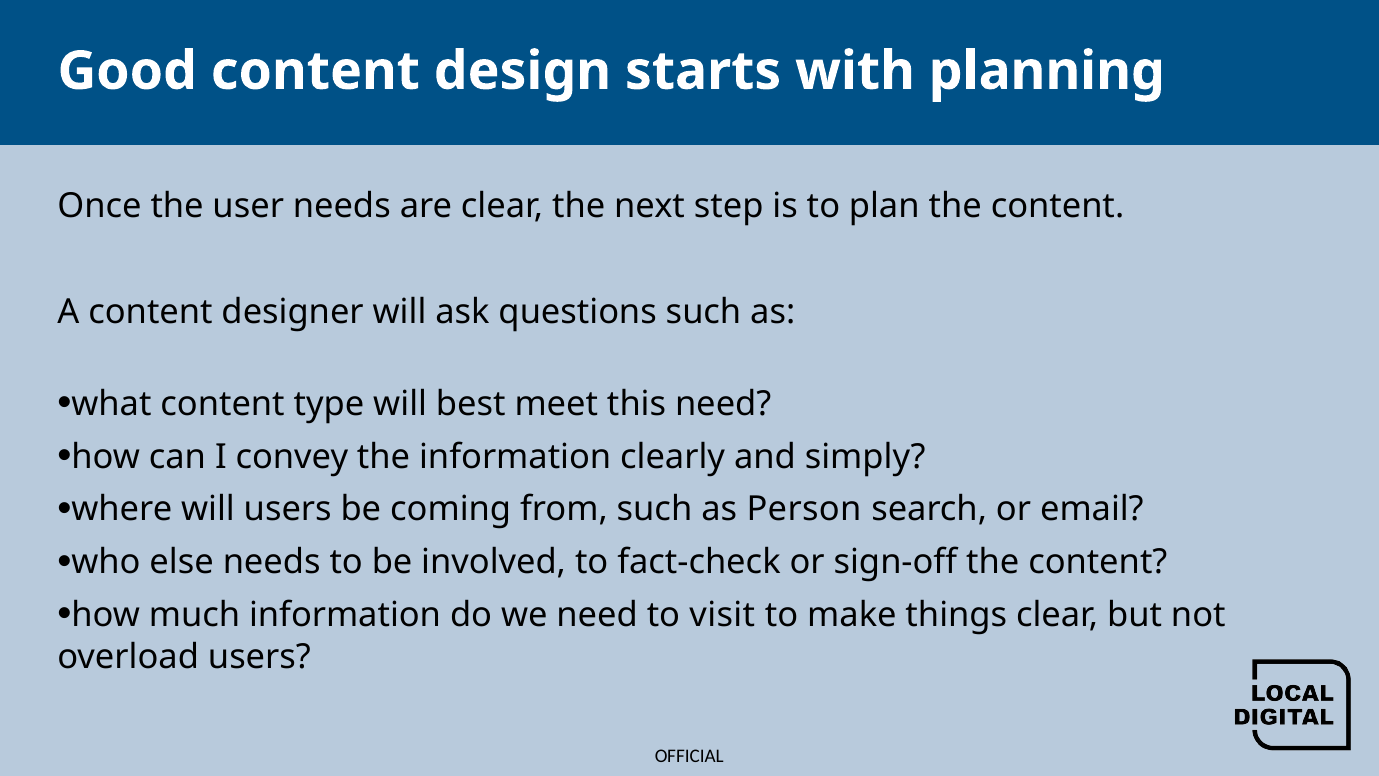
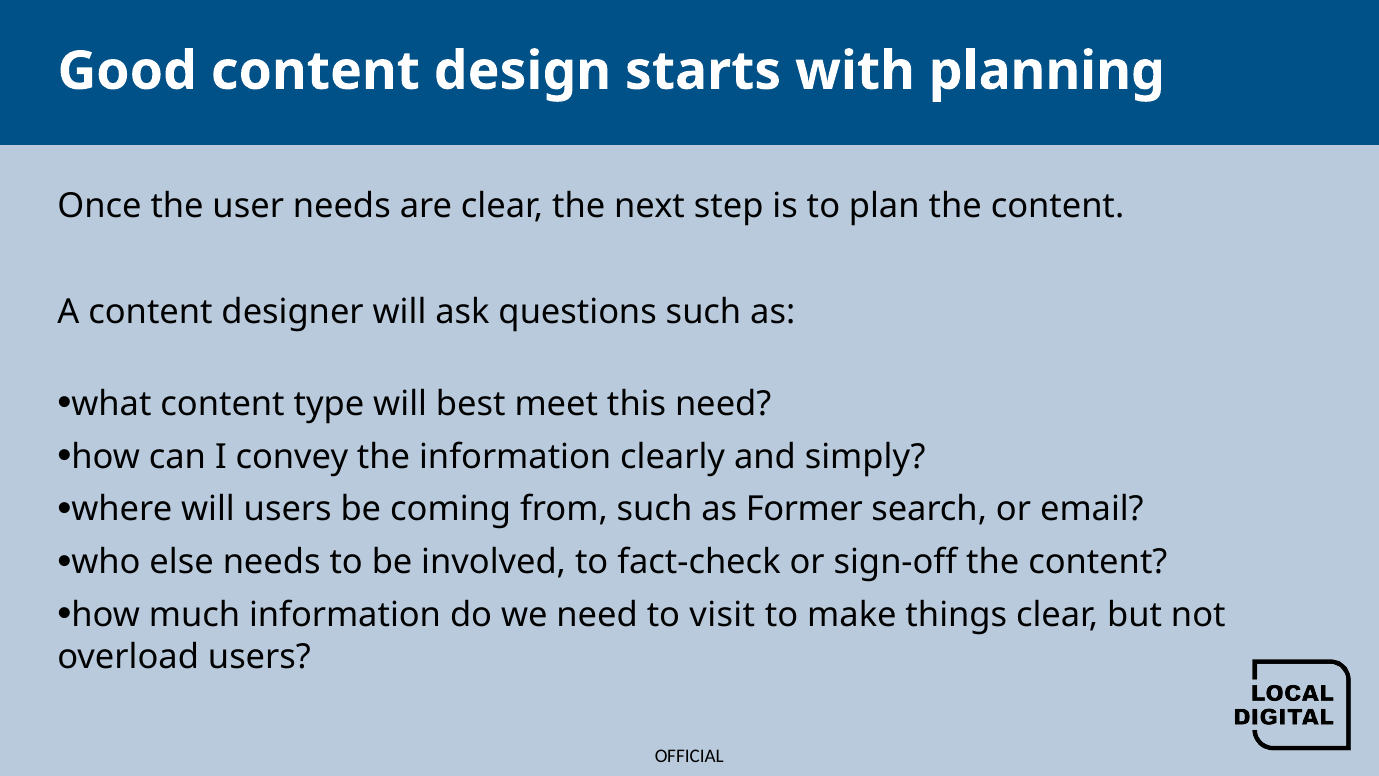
Person: Person -> Former (804, 509)
